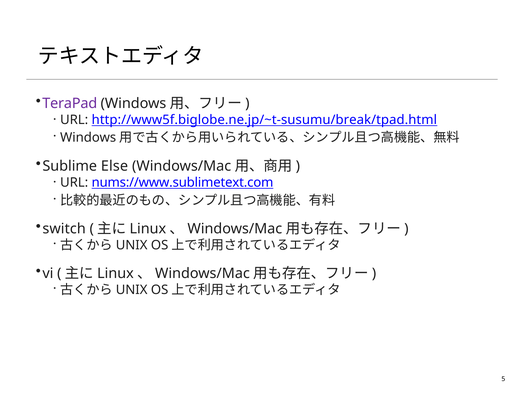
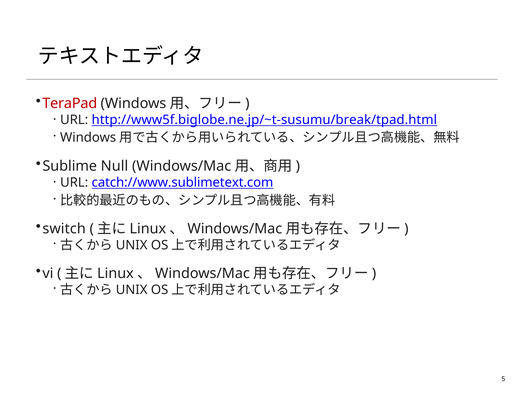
TeraPad colour: purple -> red (70, 103)
Else: Else -> Null (115, 166)
nums://www.sublimetext.com: nums://www.sublimetext.com -> catch://www.sublimetext.com (182, 182)
